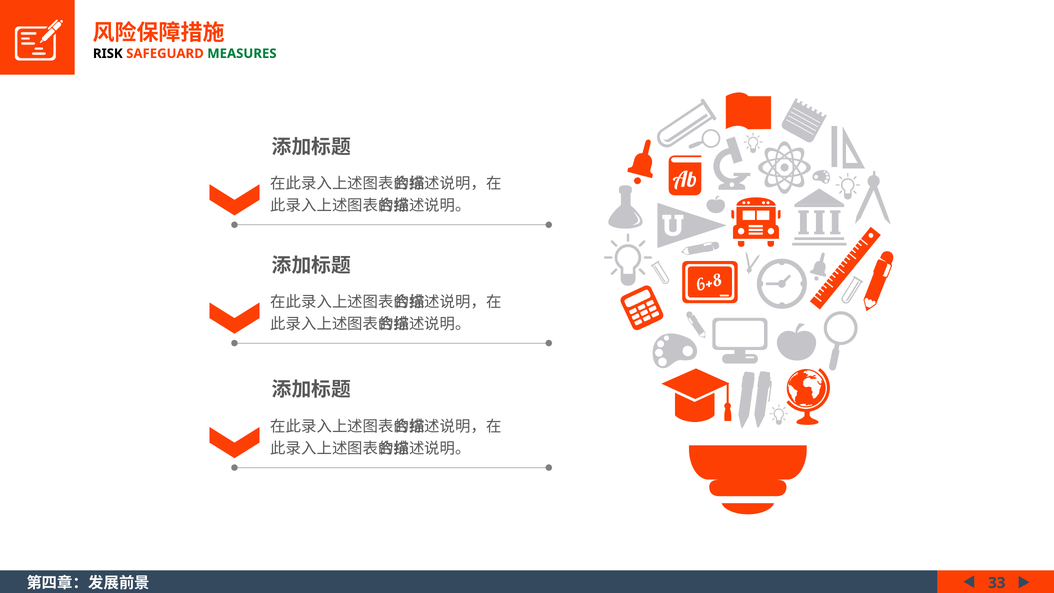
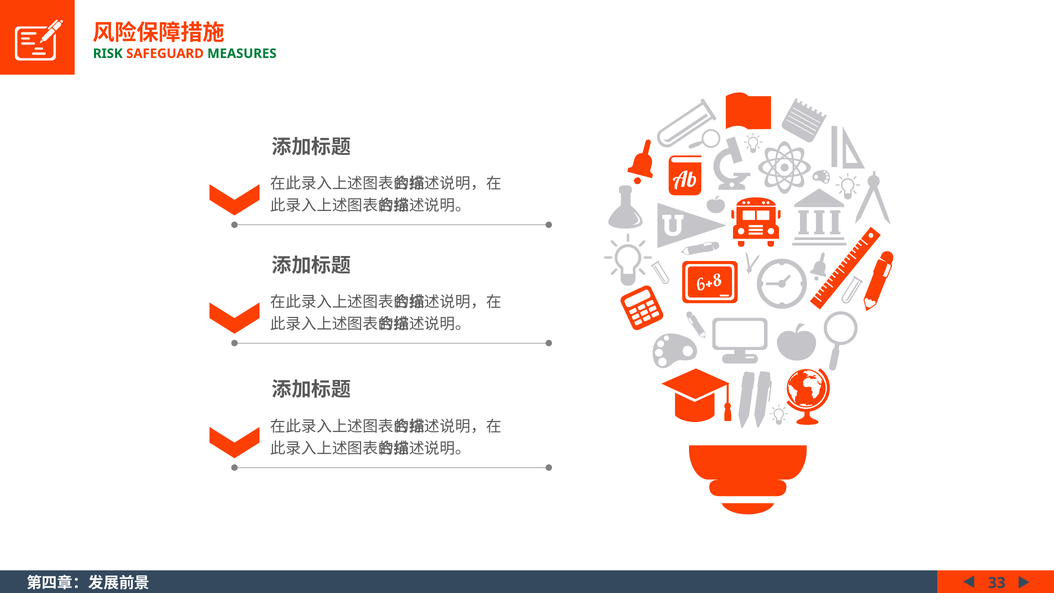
RISK colour: black -> green (108, 54)
